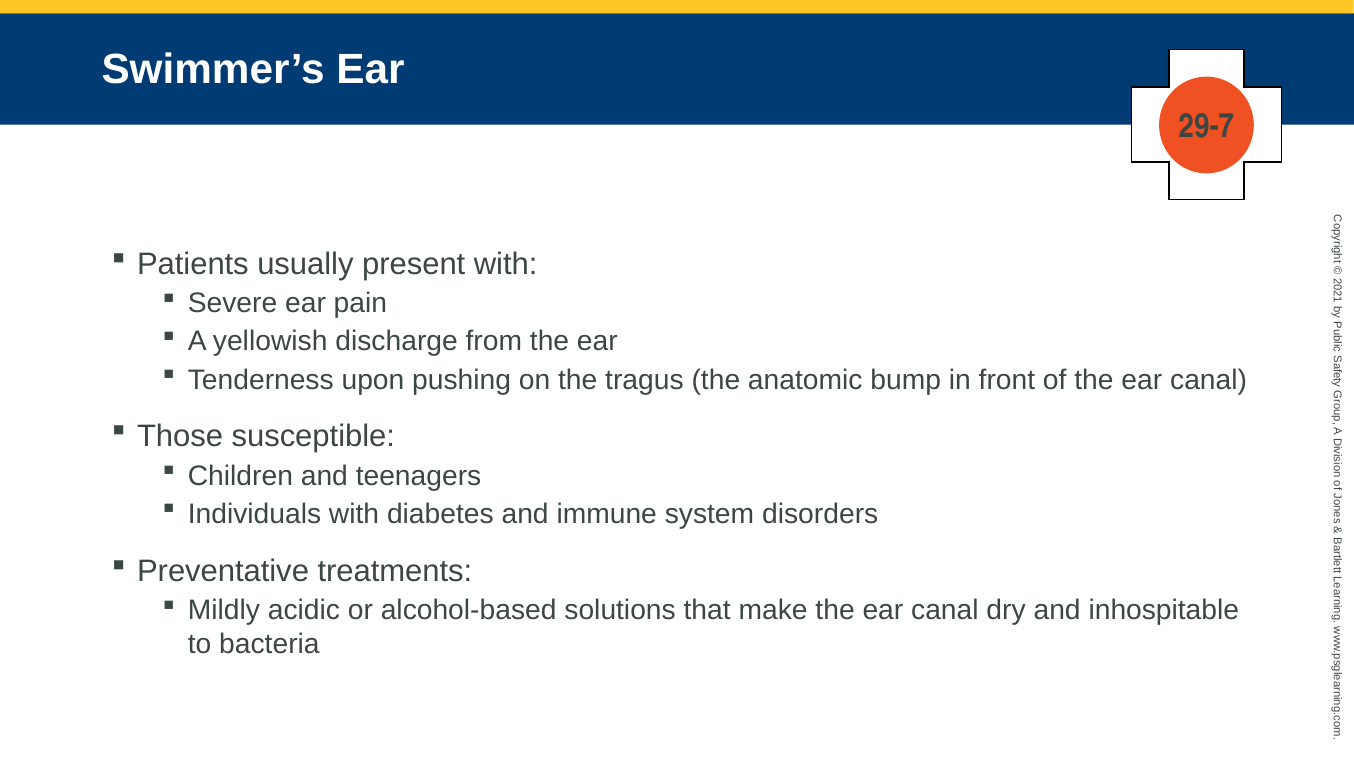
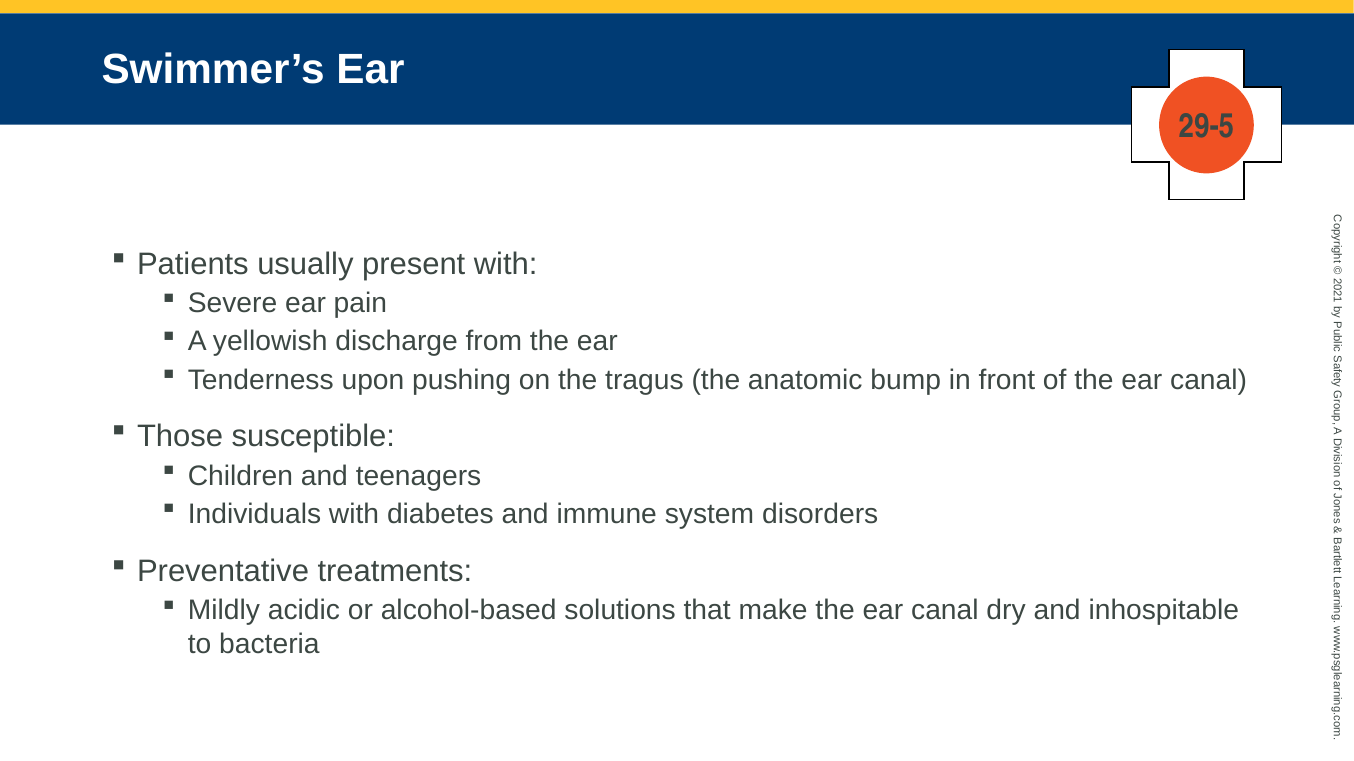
29-7: 29-7 -> 29-5 (1206, 127)
